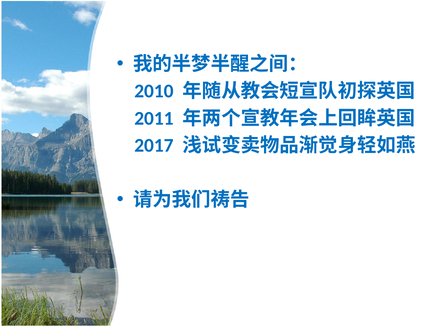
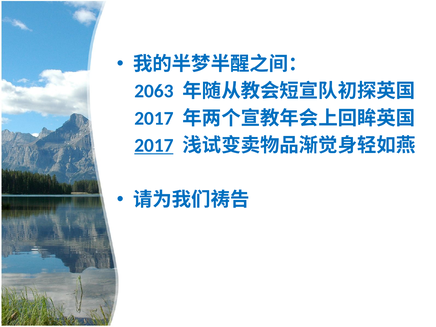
2010: 2010 -> 2063 (154, 91)
2011: 2011 -> 2017 (154, 118)
2017 underline: none -> present (154, 146)
